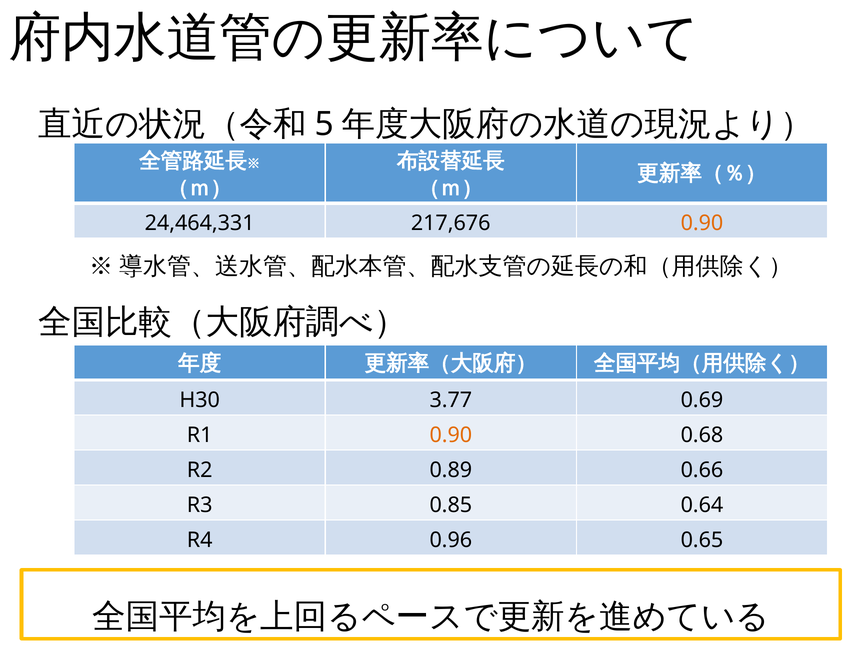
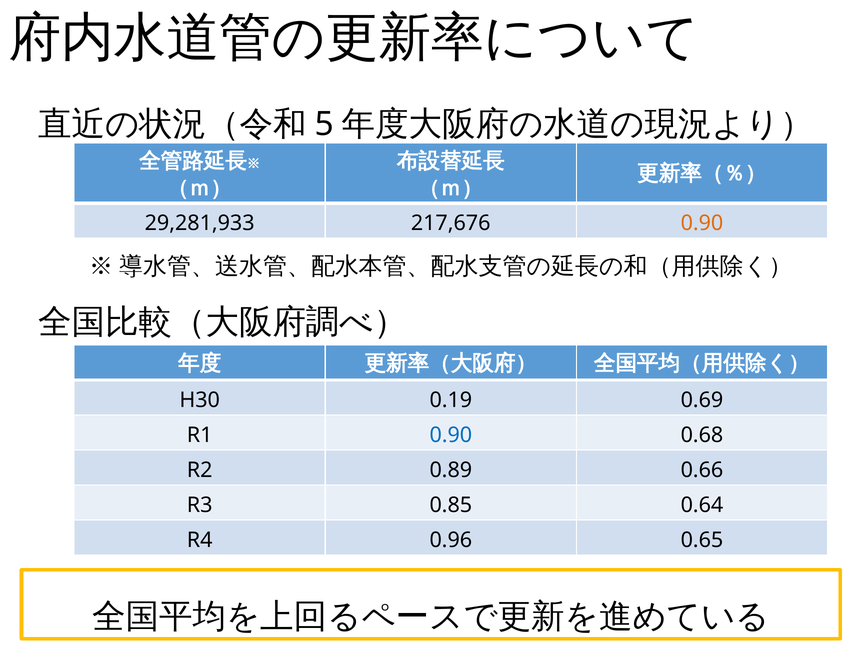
24,464,331: 24,464,331 -> 29,281,933 (200, 223)
3.77: 3.77 -> 0.19 (451, 400)
0.90 colour: orange -> blue (451, 435)
